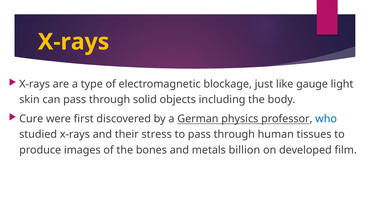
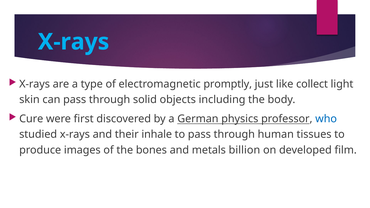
X-rays colour: yellow -> light blue (74, 42)
blockage: blockage -> promptly (228, 84)
gauge: gauge -> collect (312, 84)
stress: stress -> inhale (157, 134)
